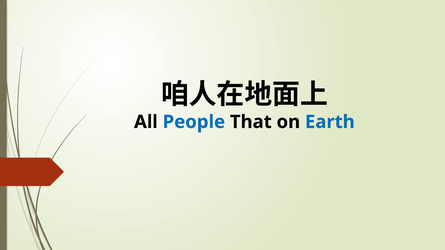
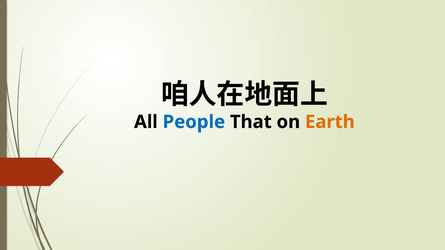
Earth colour: blue -> orange (330, 122)
